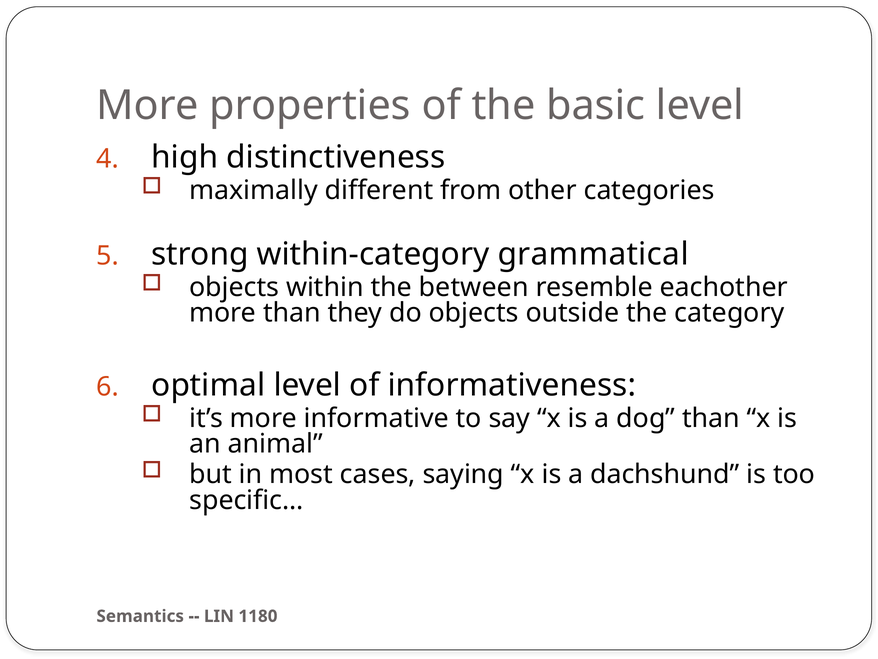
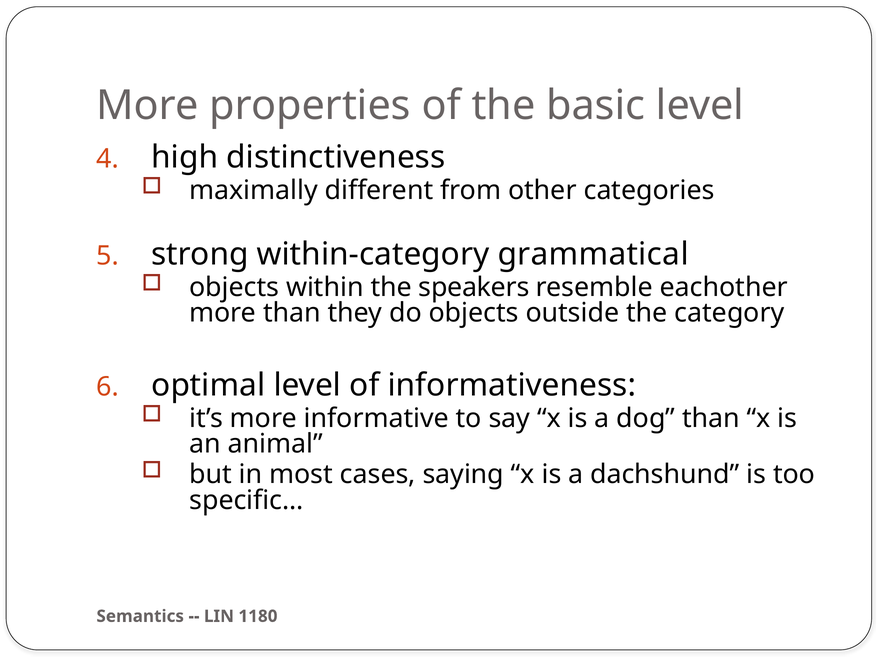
between: between -> speakers (474, 287)
